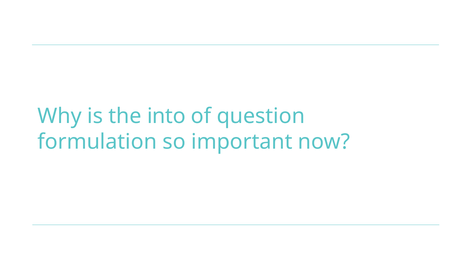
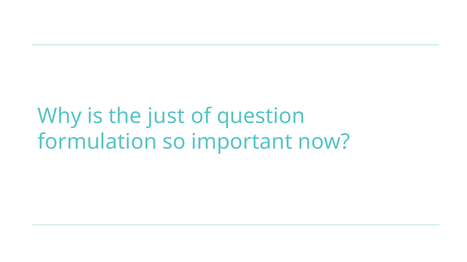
into: into -> just (166, 117)
